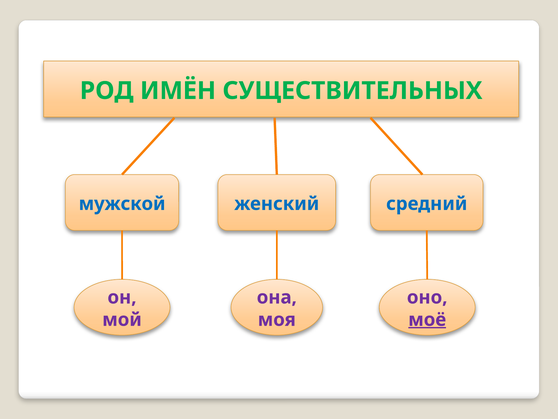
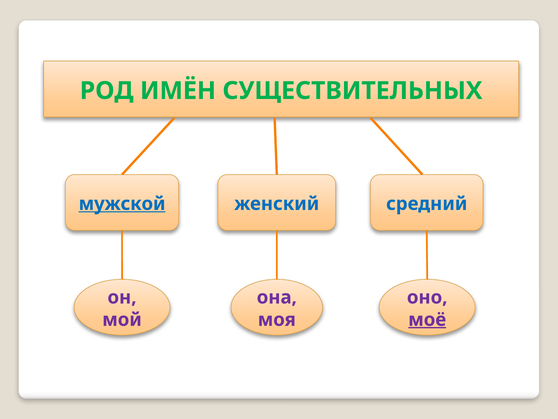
мужской underline: none -> present (122, 204)
